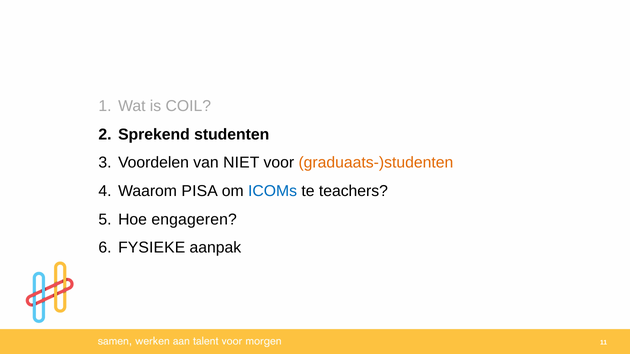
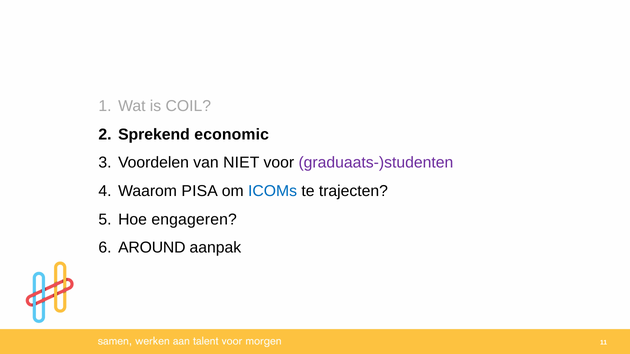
studenten: studenten -> economic (232, 135)
graduaats-)studenten colour: orange -> purple (376, 163)
teachers: teachers -> trajecten (353, 191)
FYSIEKE: FYSIEKE -> AROUND (152, 248)
